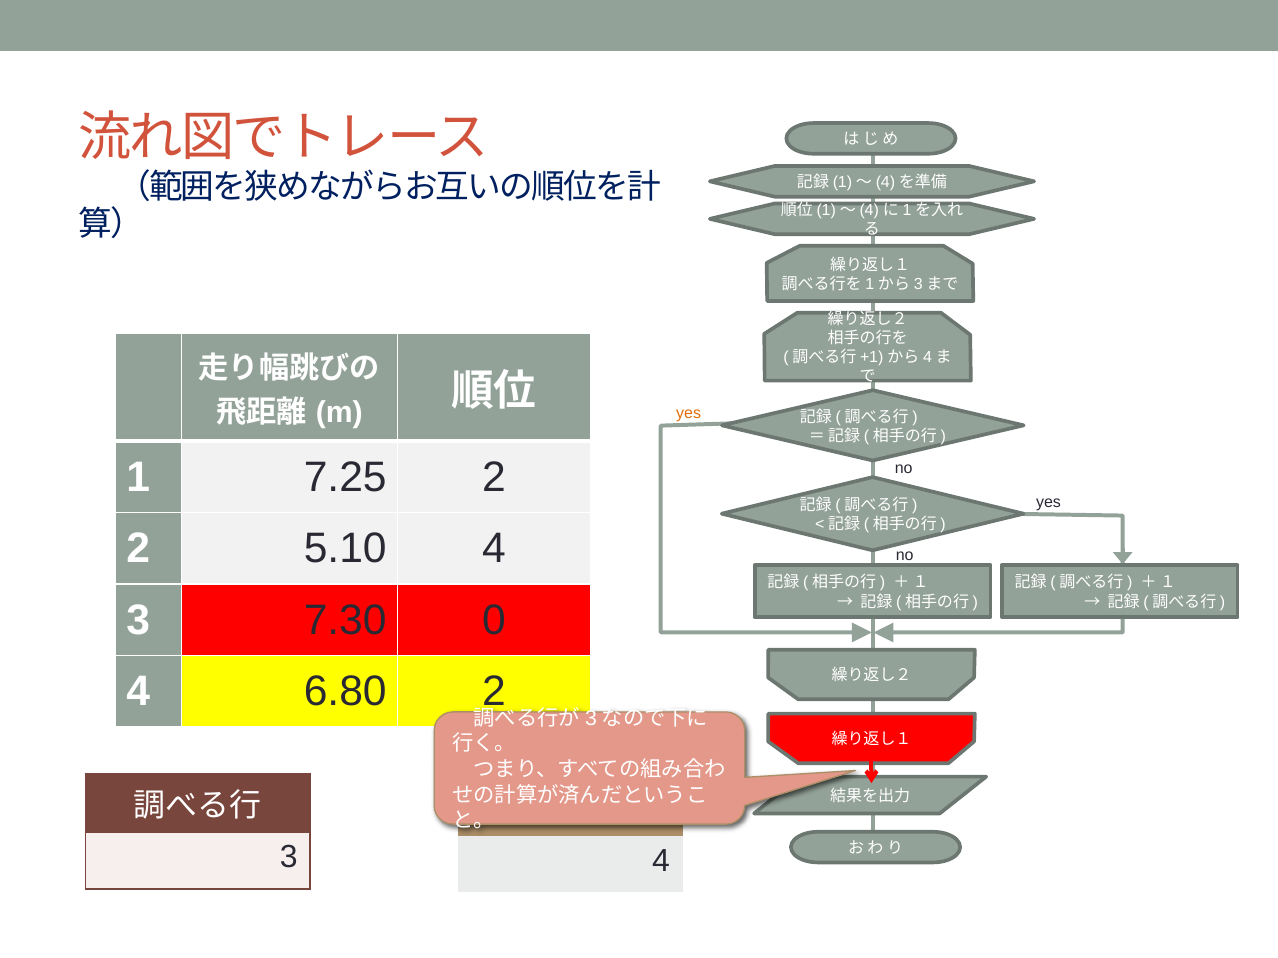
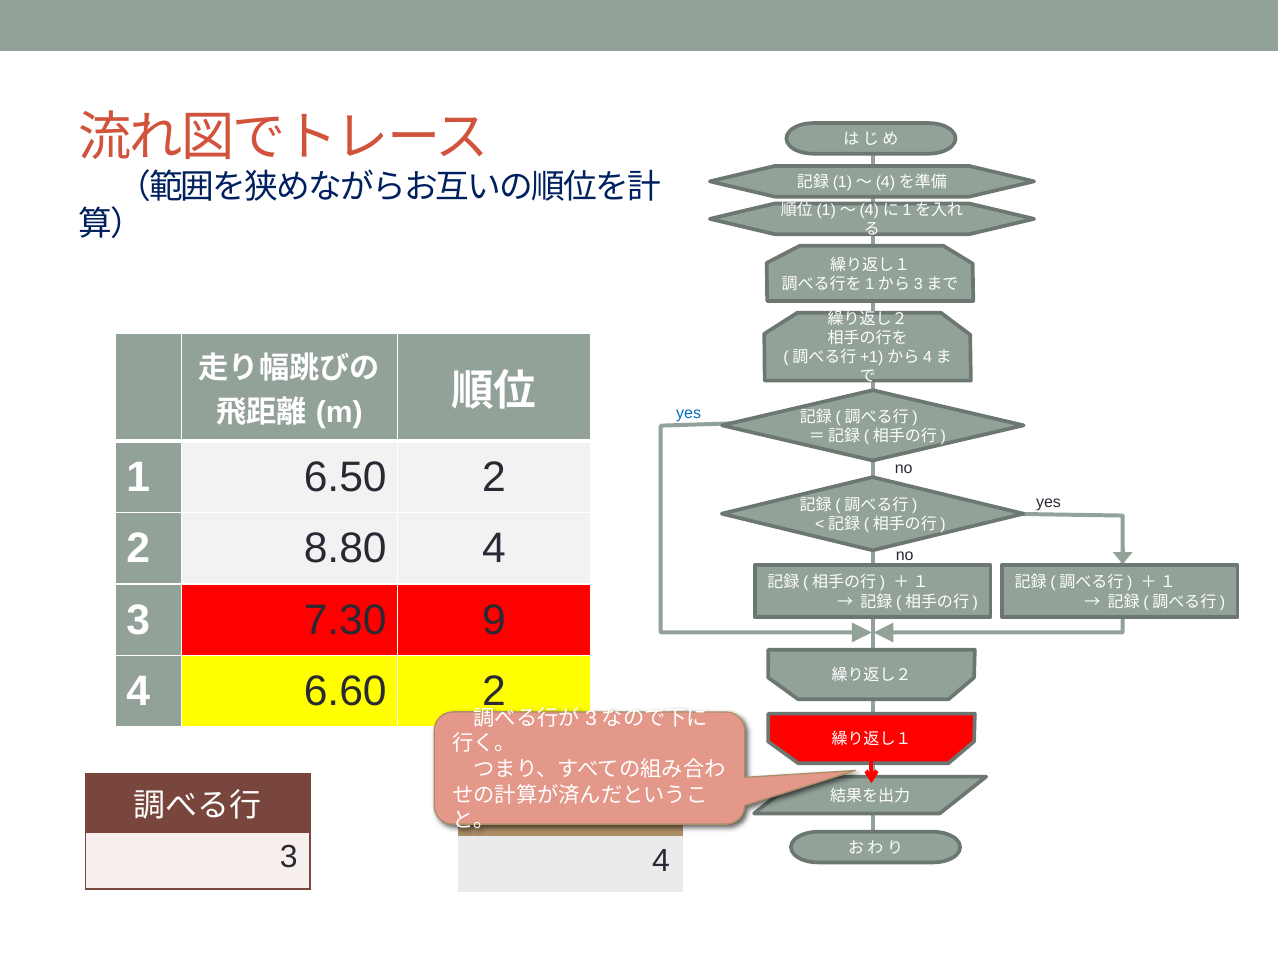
yes colour: orange -> blue (689, 414)
7.25: 7.25 -> 6.50 (345, 478)
5.10: 5.10 -> 8.80 (345, 549)
0: 0 -> 9 (494, 621)
6.80: 6.80 -> 6.60 (345, 692)
